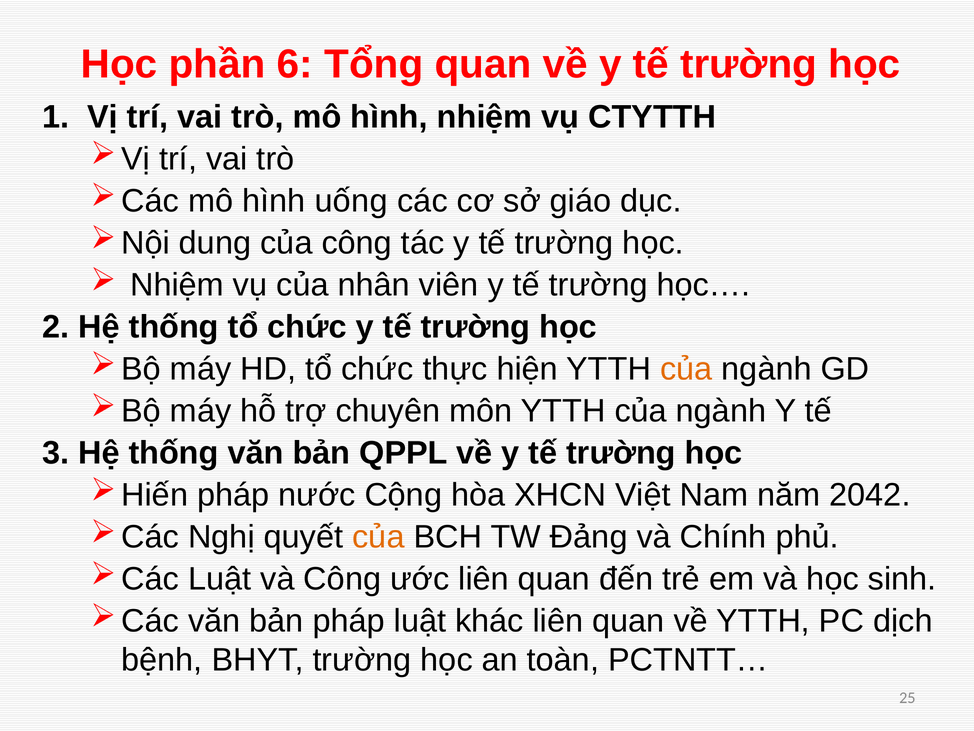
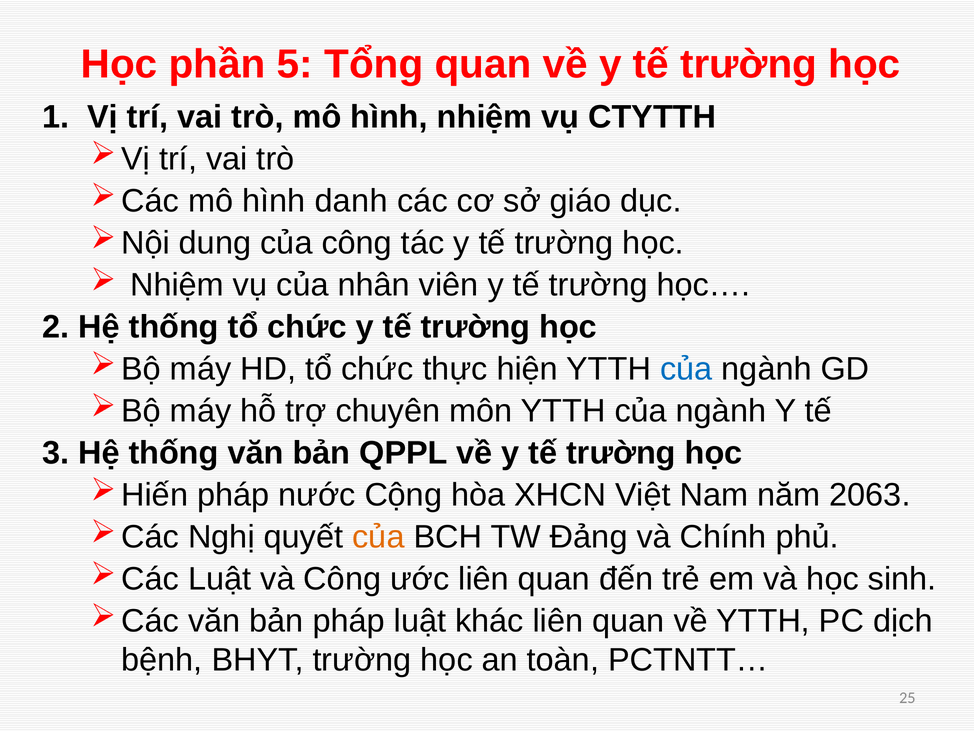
6: 6 -> 5 (295, 65)
uống: uống -> danh (351, 201)
của colour: orange -> blue (686, 369)
2042: 2042 -> 2063 (870, 495)
